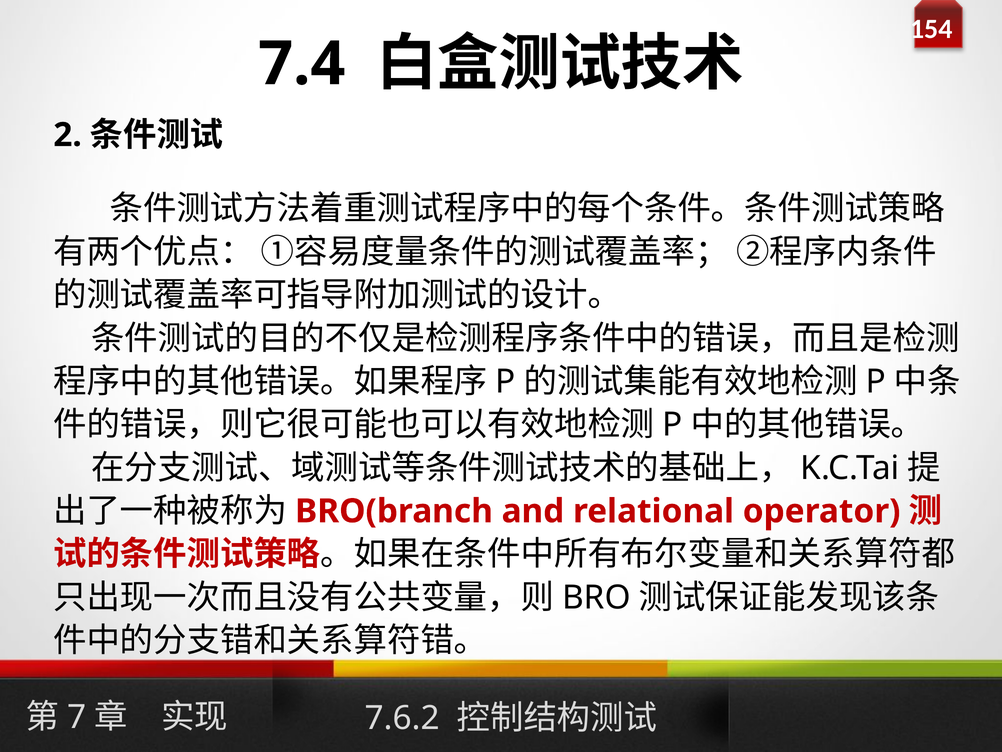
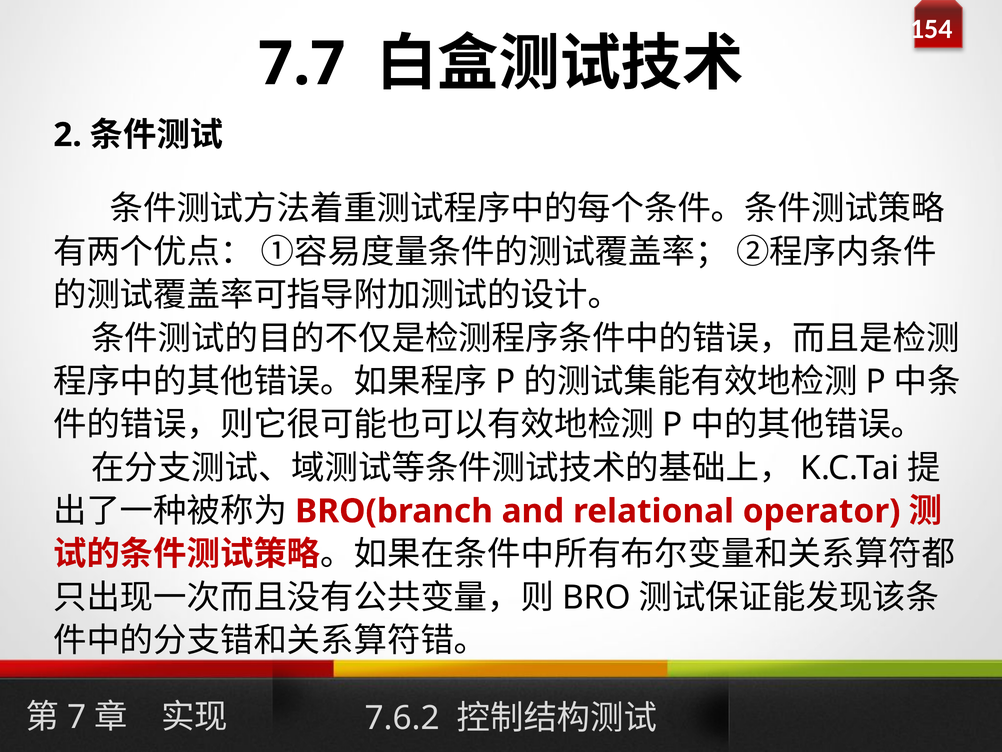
7.4: 7.4 -> 7.7 (302, 64)
